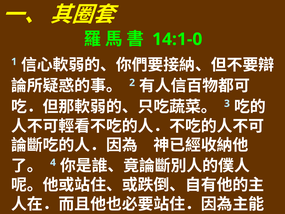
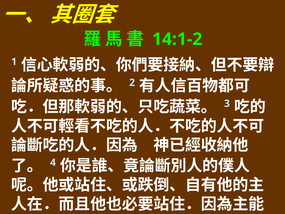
14:1-0: 14:1-0 -> 14:1-2 (177, 39)
